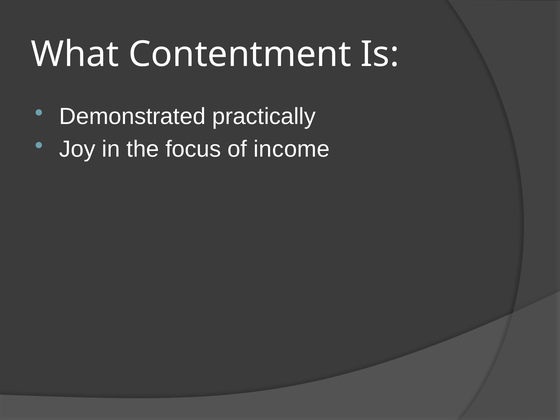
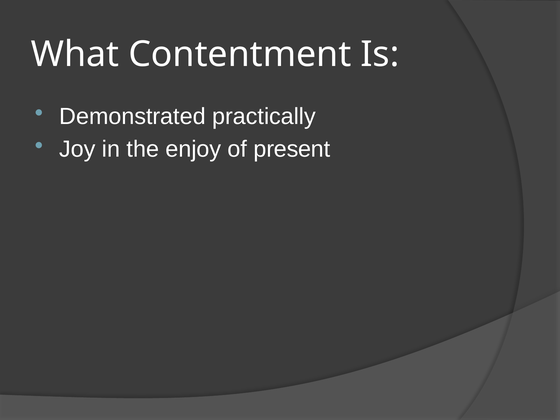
focus: focus -> enjoy (193, 149)
income: income -> present (292, 149)
